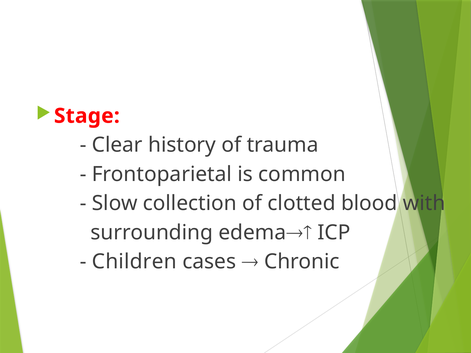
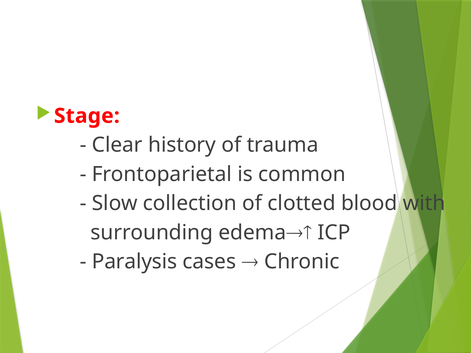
Children: Children -> Paralysis (134, 262)
